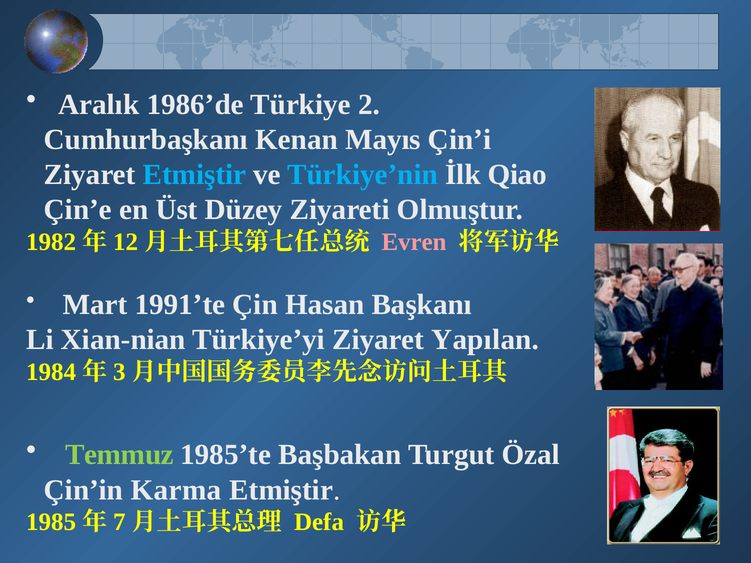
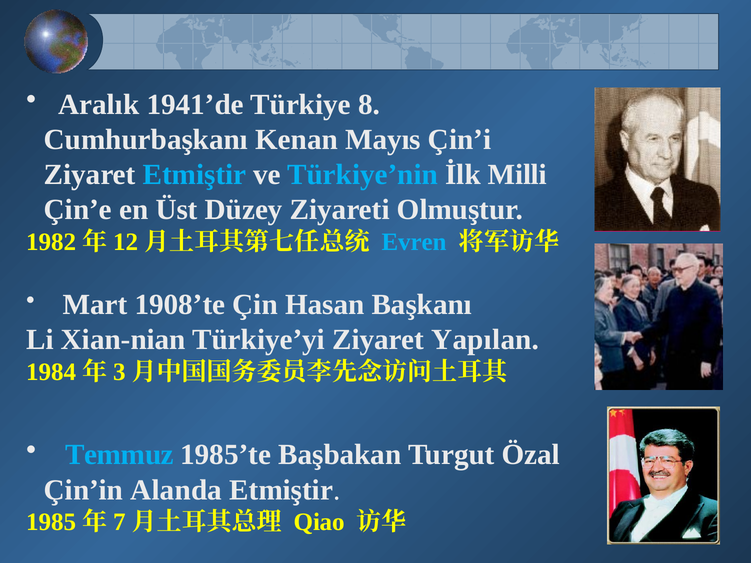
1986’de: 1986’de -> 1941’de (195, 105)
2: 2 -> 8 (369, 105)
Qiao: Qiao -> Milli (517, 175)
Evren colour: pink -> light blue (414, 242)
1991’te: 1991’te -> 1908’te (180, 305)
Temmuz colour: light green -> light blue (120, 455)
Karma: Karma -> Alanda (176, 490)
Defa: Defa -> Qiao (319, 522)
